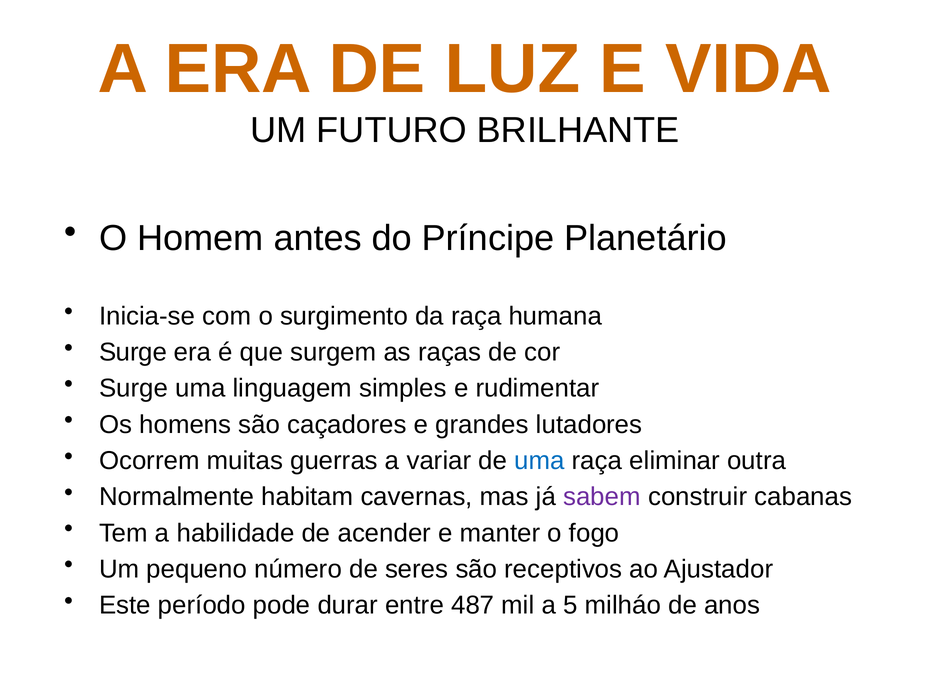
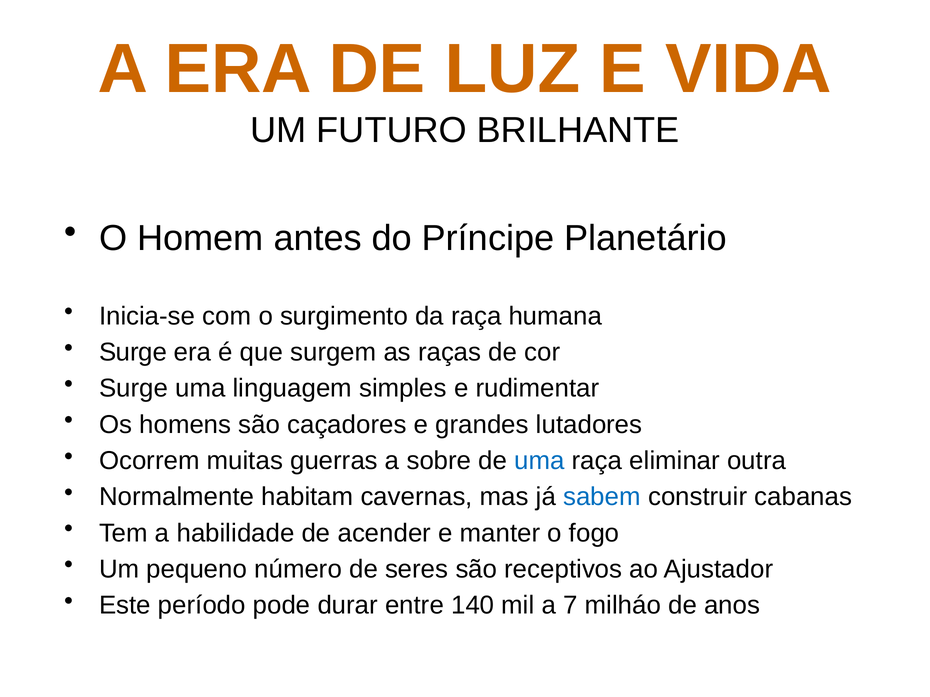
variar: variar -> sobre (439, 461)
sabem colour: purple -> blue (602, 497)
487: 487 -> 140 (473, 606)
5: 5 -> 7 (570, 606)
